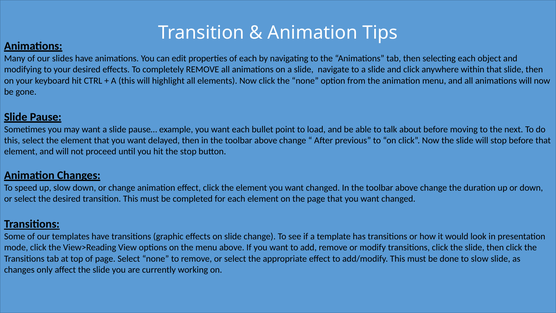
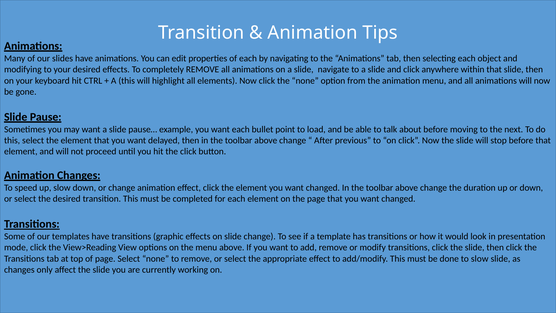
the stop: stop -> click (188, 151)
